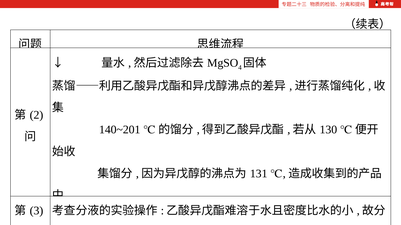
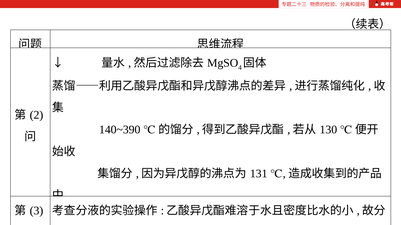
140~201: 140~201 -> 140~390 (120, 130)
